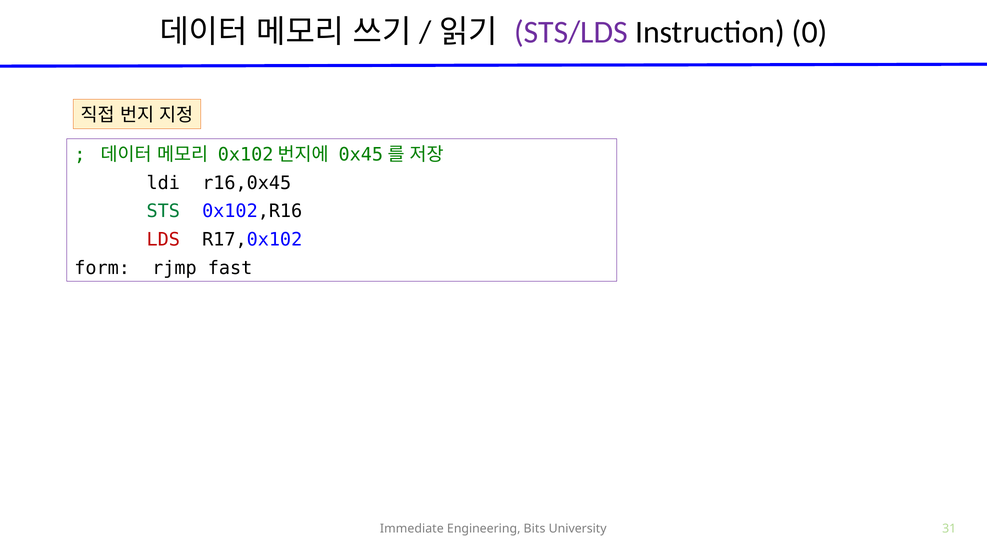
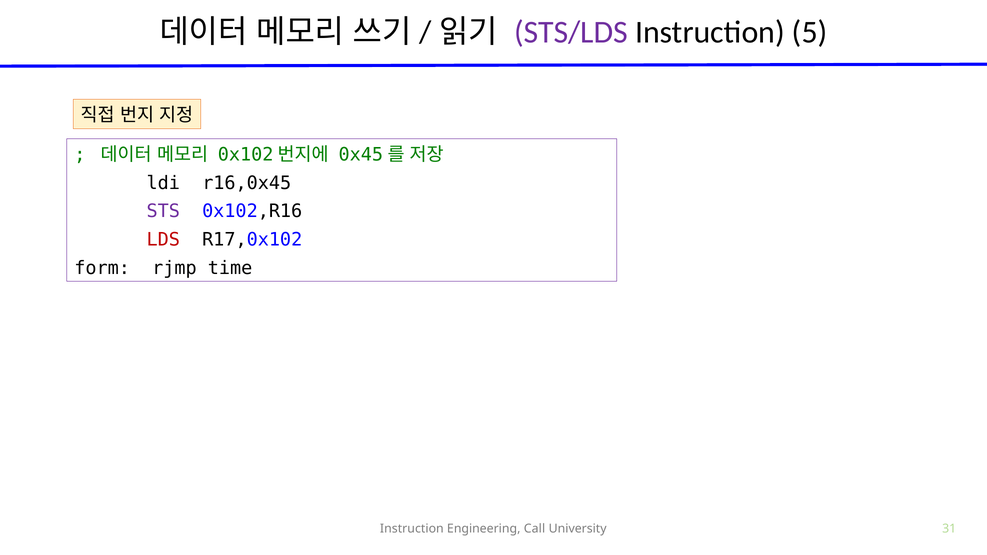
0: 0 -> 5 (810, 32)
STS colour: green -> purple (163, 211)
fast: fast -> time (230, 268)
Immediate: Immediate -> Instruction (412, 529)
Bits: Bits -> Call (534, 529)
